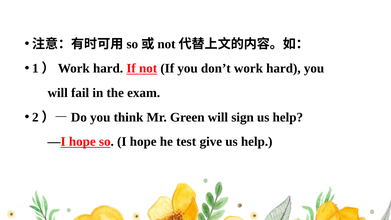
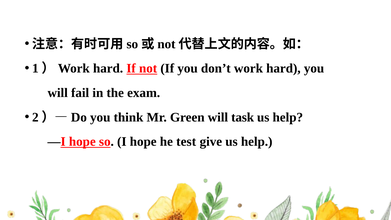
sign: sign -> task (243, 117)
